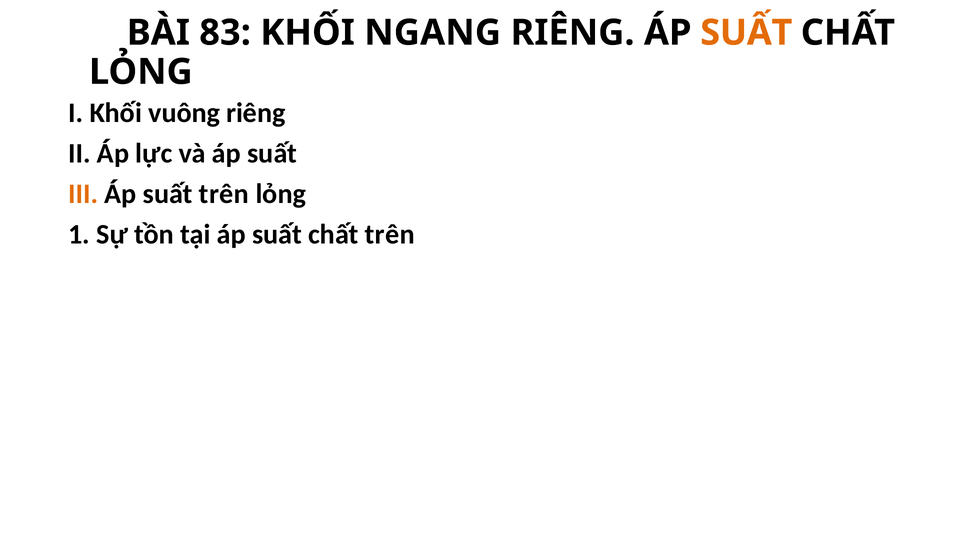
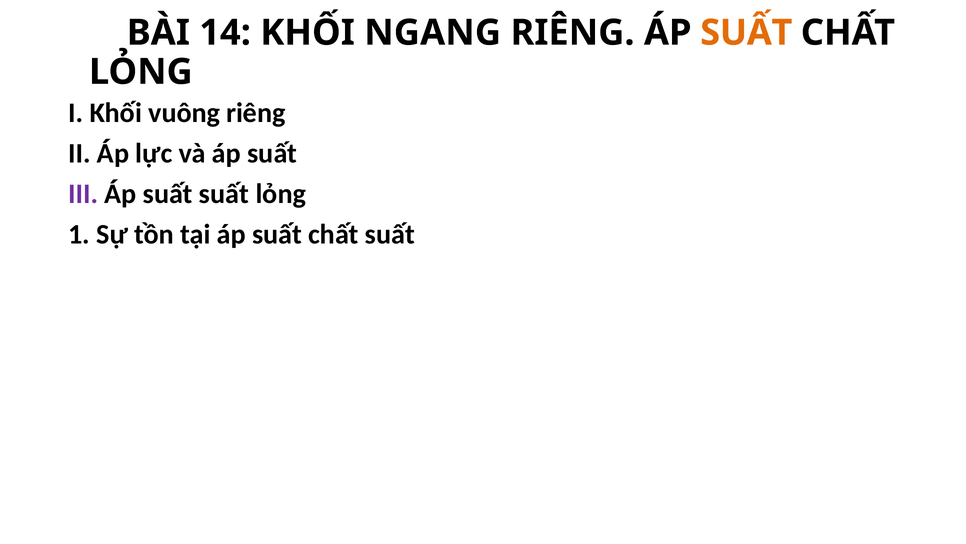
83: 83 -> 14 (225, 33)
III colour: orange -> purple (83, 194)
suất trên: trên -> suất (224, 194)
chất trên: trên -> suất (390, 234)
